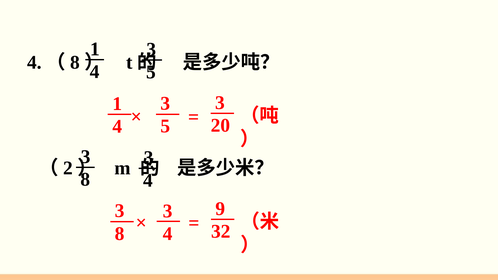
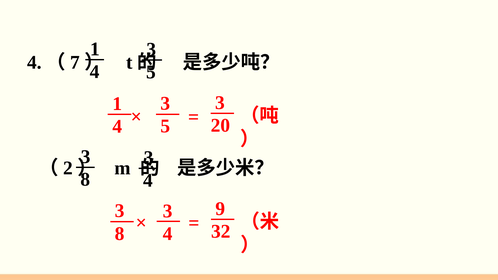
8: 8 -> 7 (75, 63)
